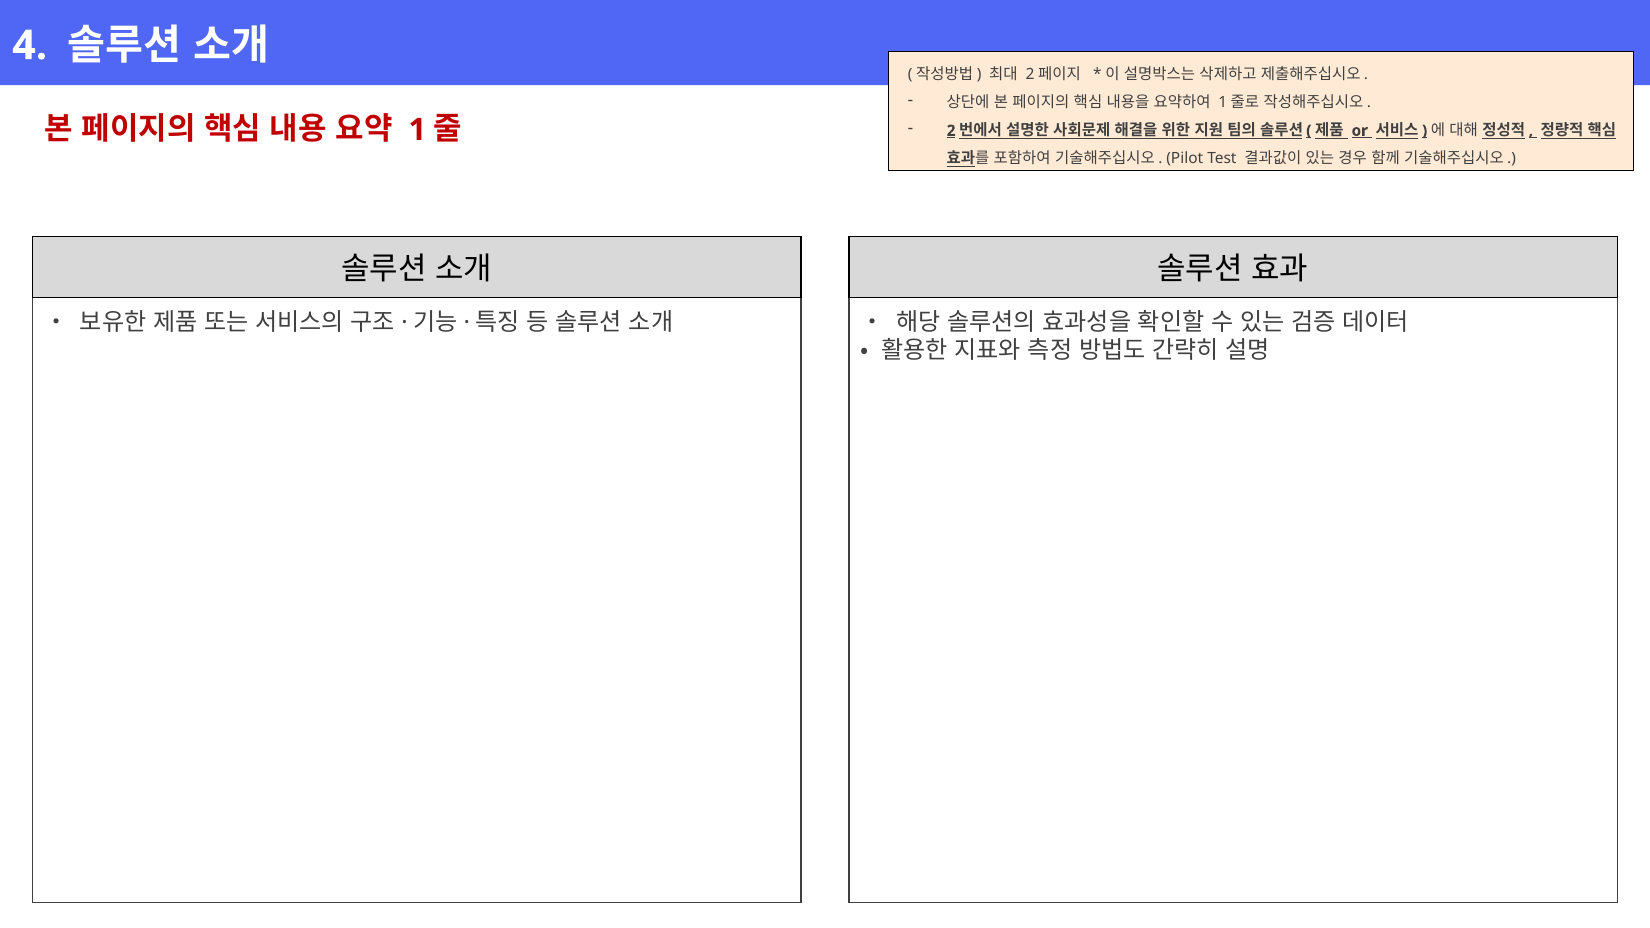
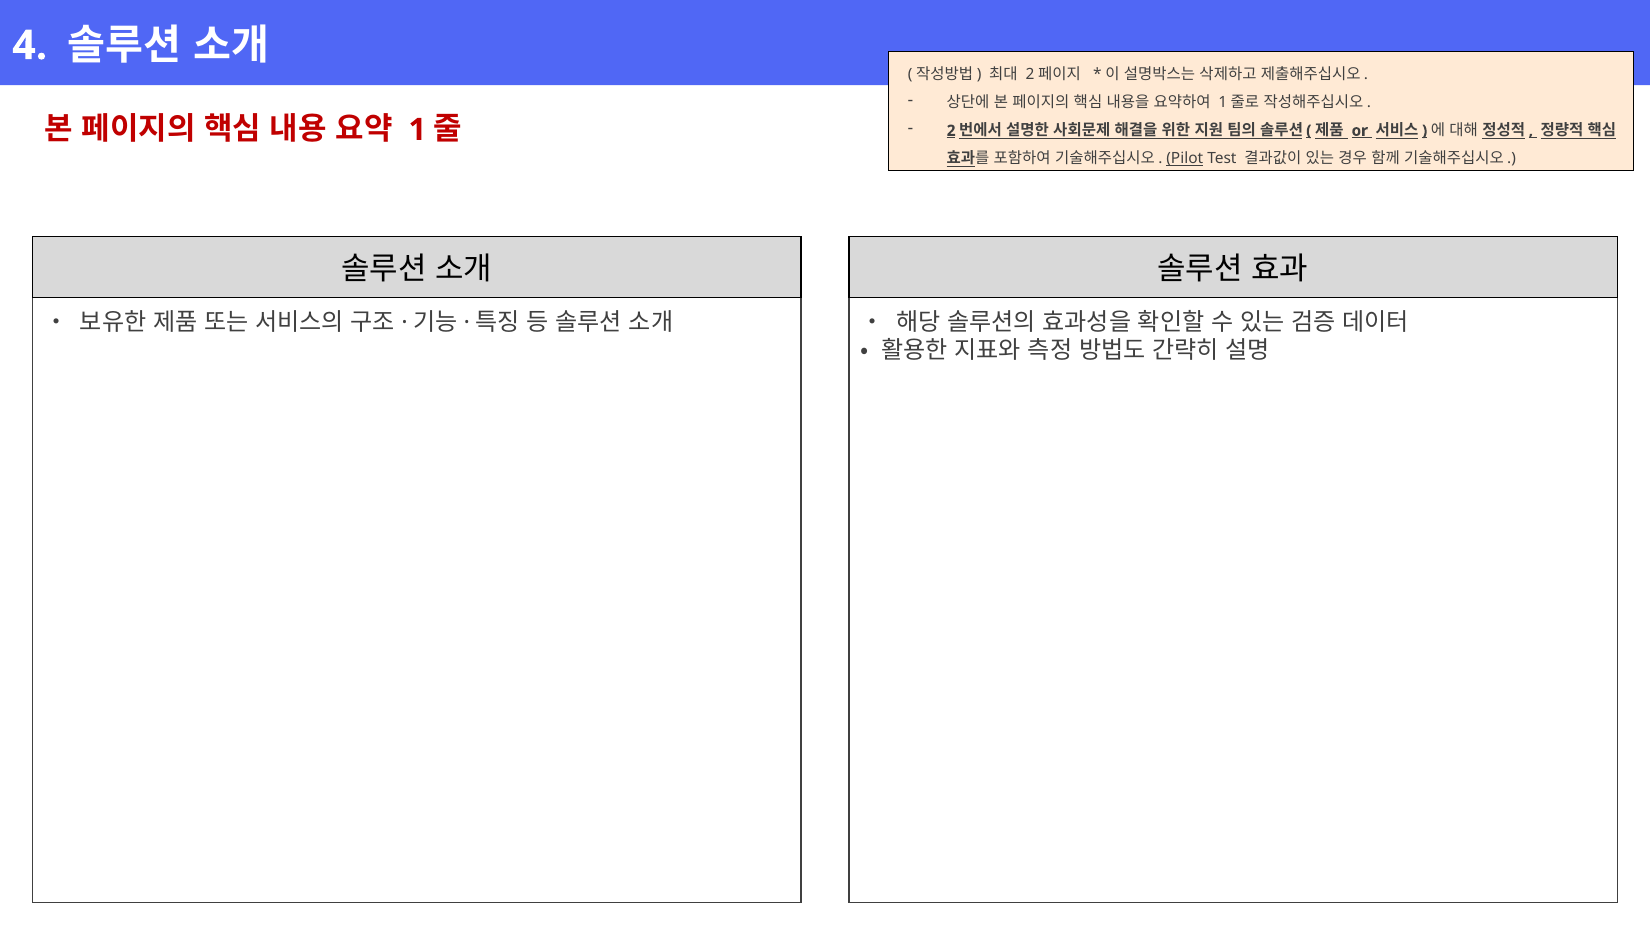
Pilot underline: none -> present (1185, 159)
